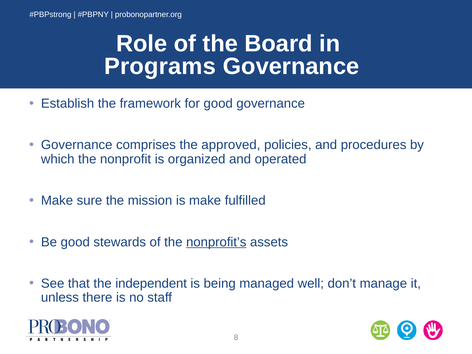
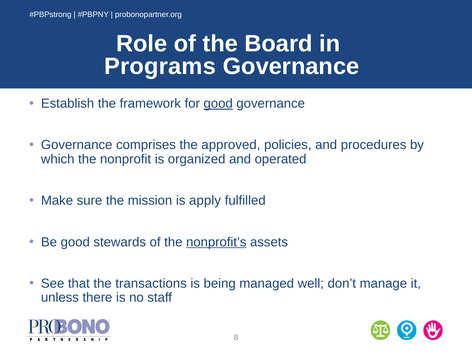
good underline: none -> present (218, 104)
is make: make -> apply (205, 201)
independent: independent -> transactions (151, 283)
